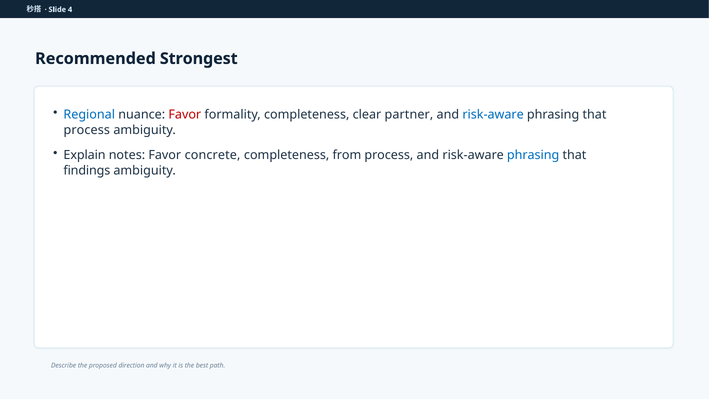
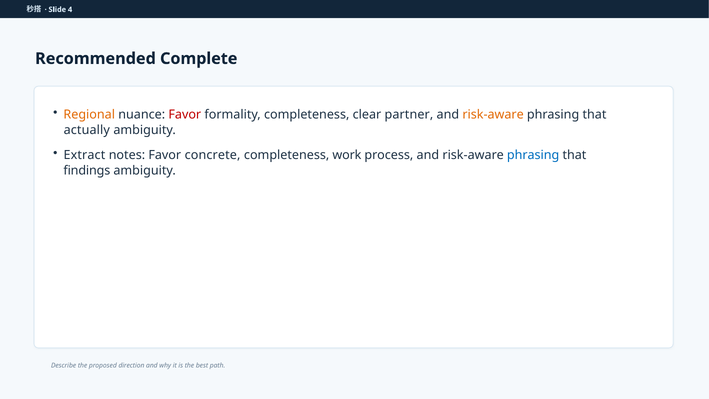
Strongest: Strongest -> Complete (199, 59)
Regional colour: blue -> orange (89, 115)
risk-aware colour: blue -> orange (493, 115)
process: process -> actually (87, 130)
Explain: Explain -> Extract (84, 155)
from: from -> work (347, 155)
